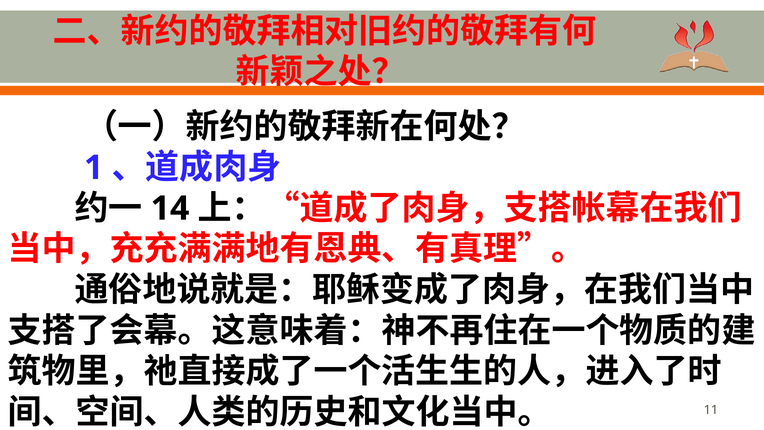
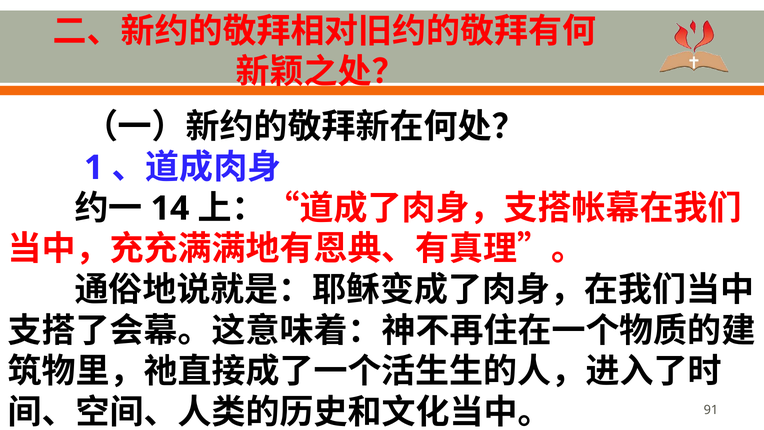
11: 11 -> 91 (711, 410)
